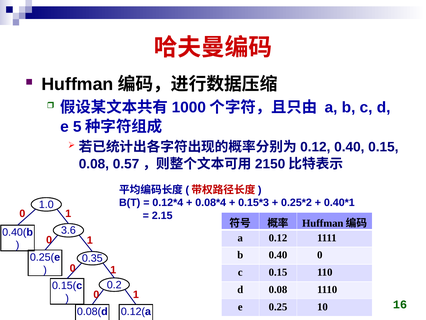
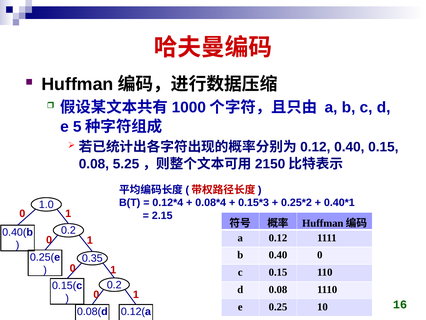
0.57: 0.57 -> 5.25 (126, 164)
3.6: 3.6 -> 0.2 (68, 230)
